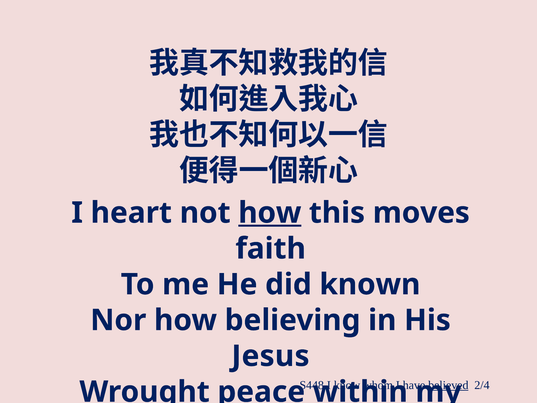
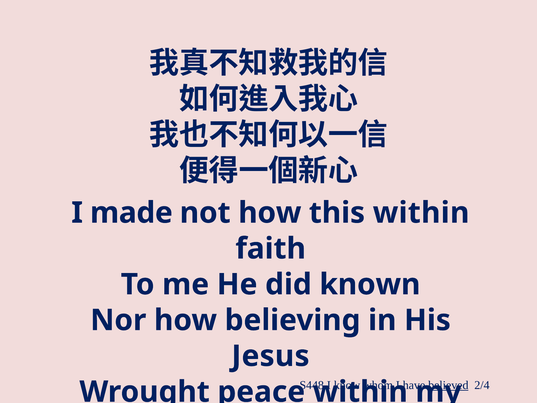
I heart: heart -> made (131, 213)
how underline: present -> none (270, 213)
this moves: moves -> within (421, 213)
